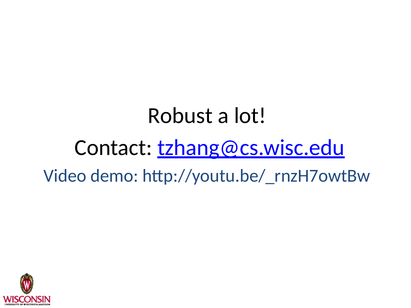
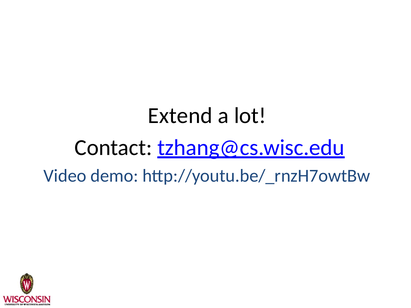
Robust: Robust -> Extend (180, 116)
